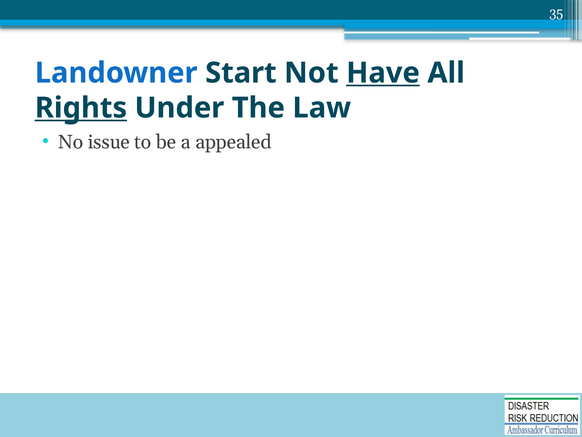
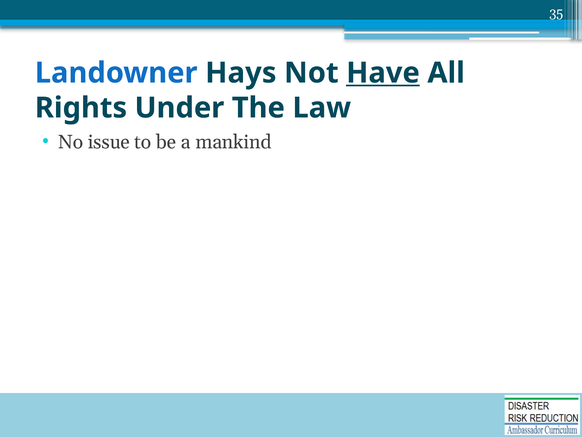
Start: Start -> Hays (241, 73)
Rights underline: present -> none (81, 108)
appealed: appealed -> mankind (233, 142)
